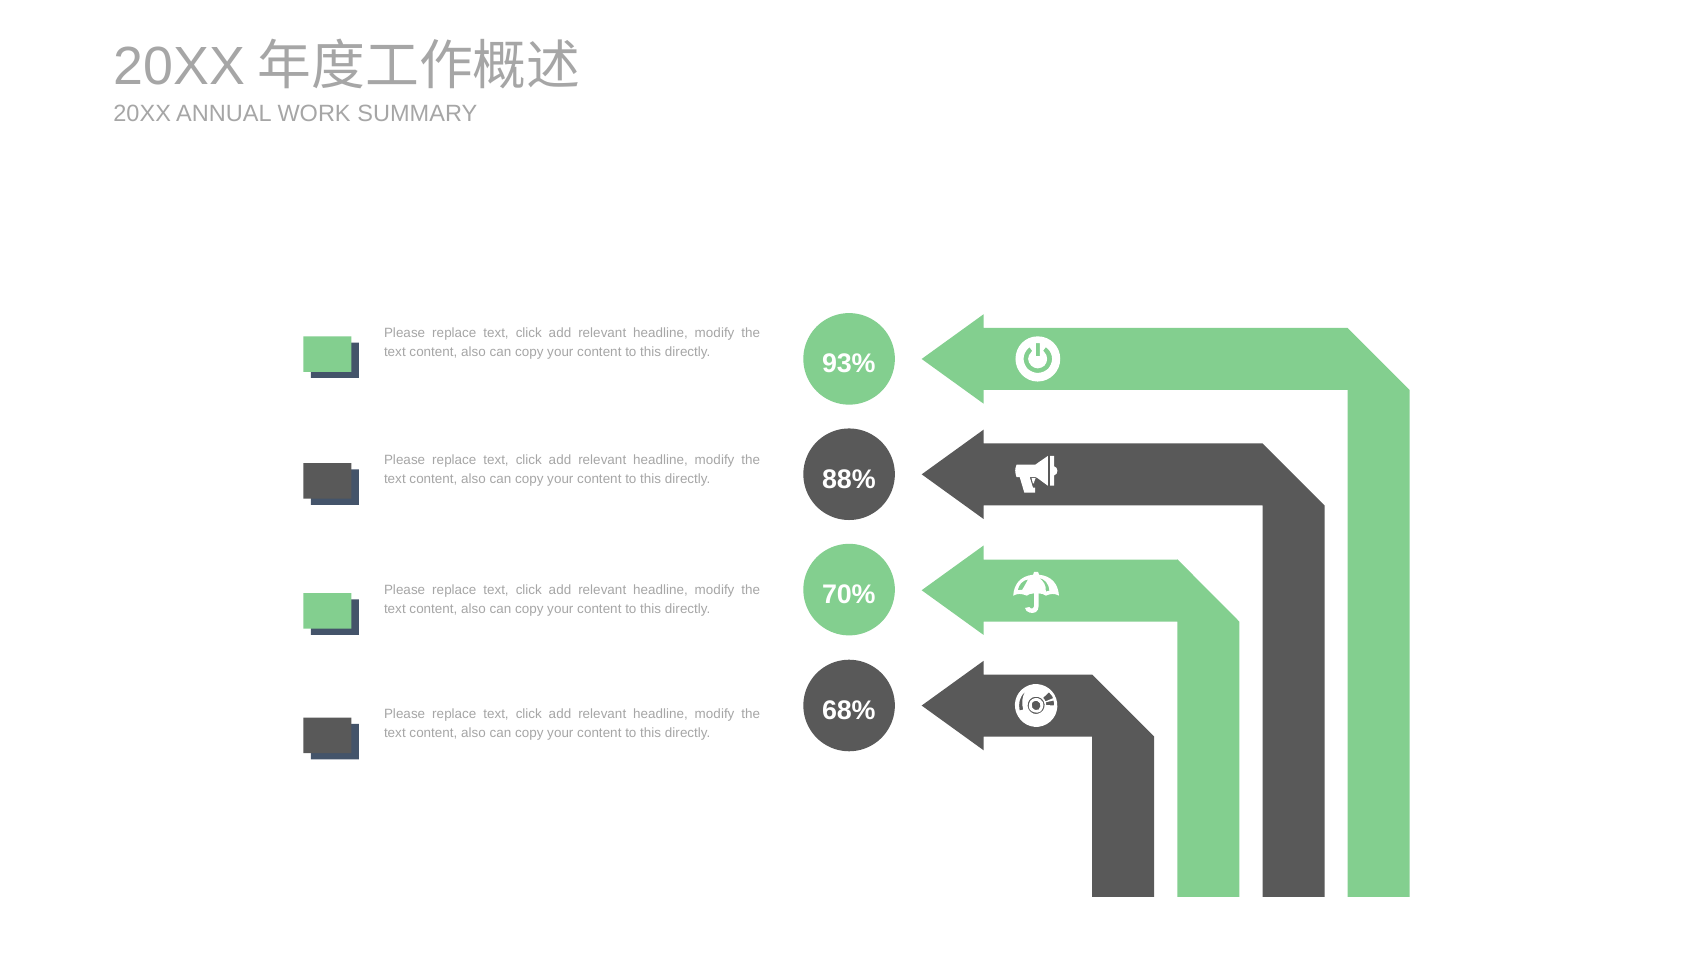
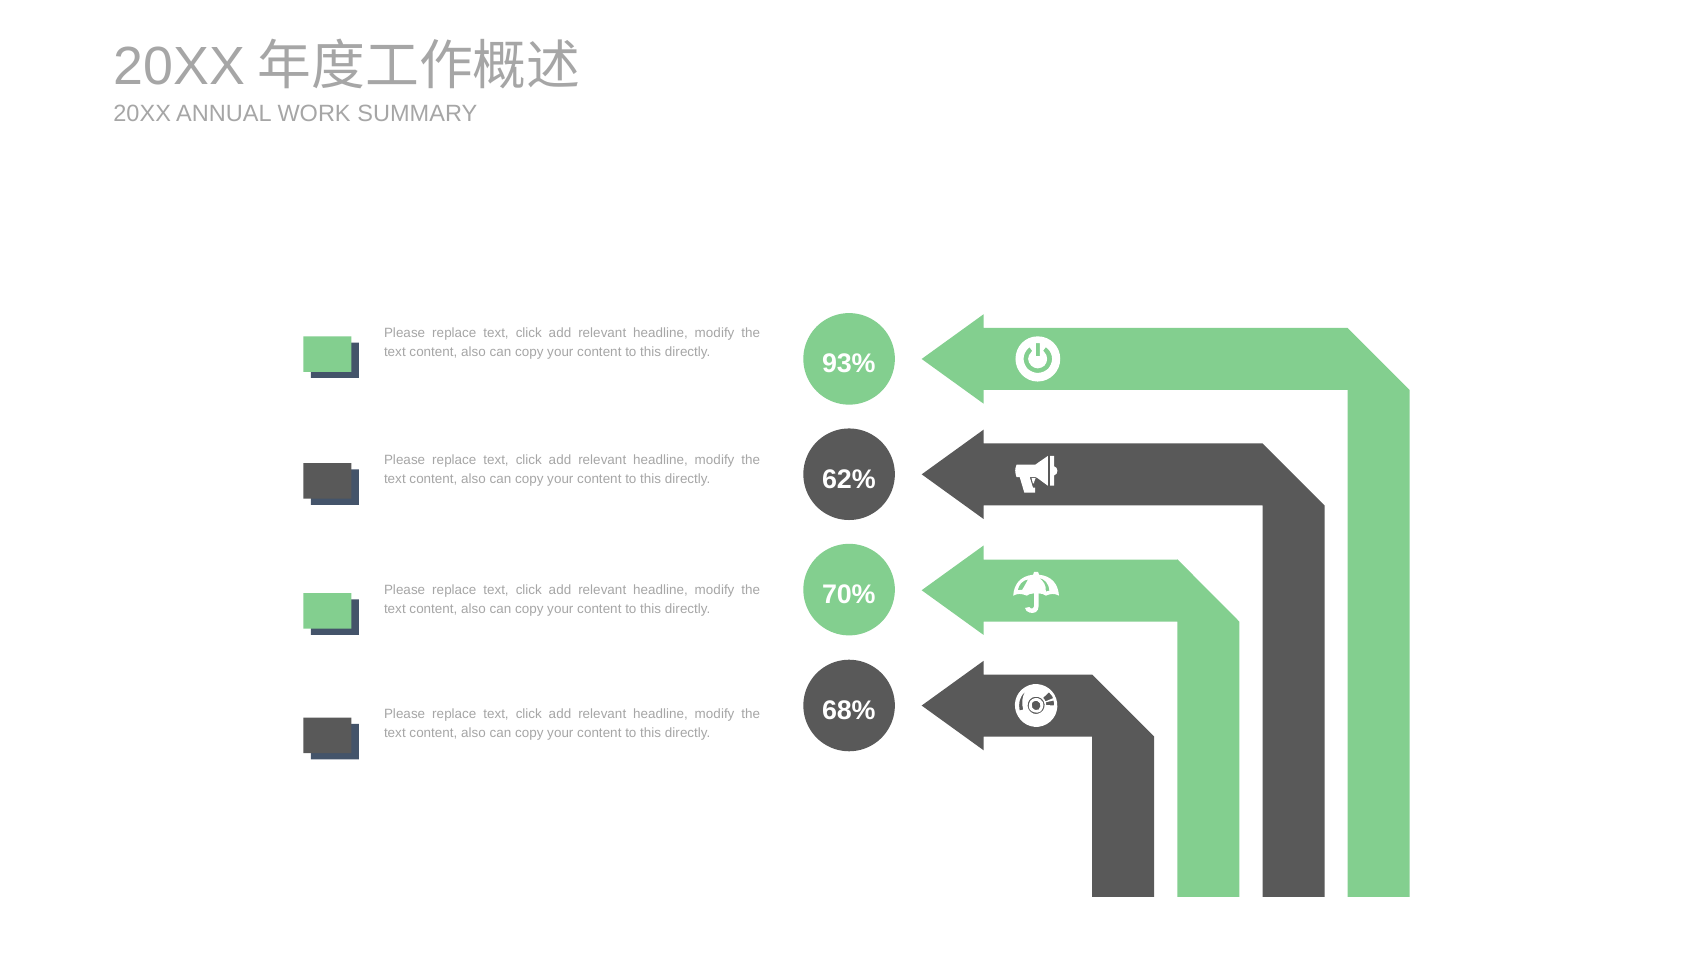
88%: 88% -> 62% (849, 479)
